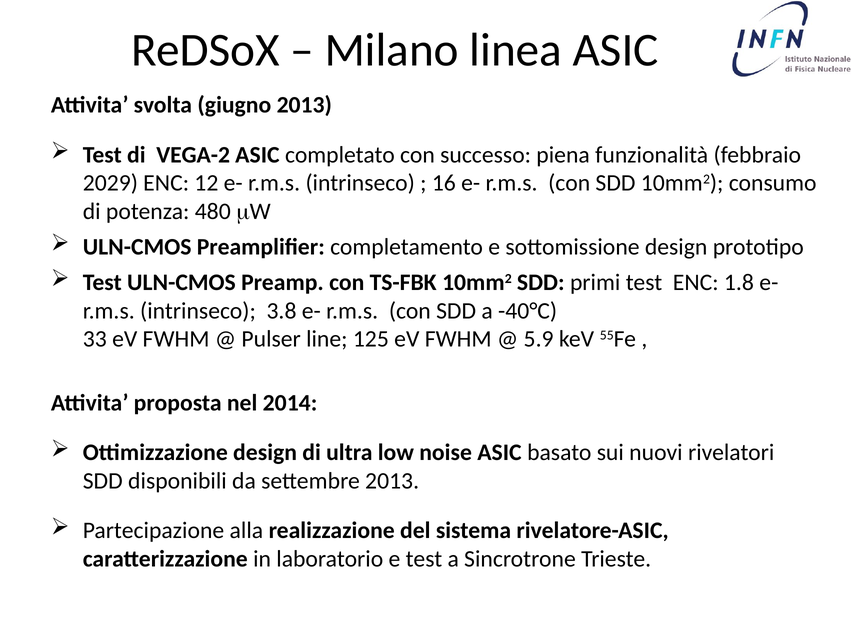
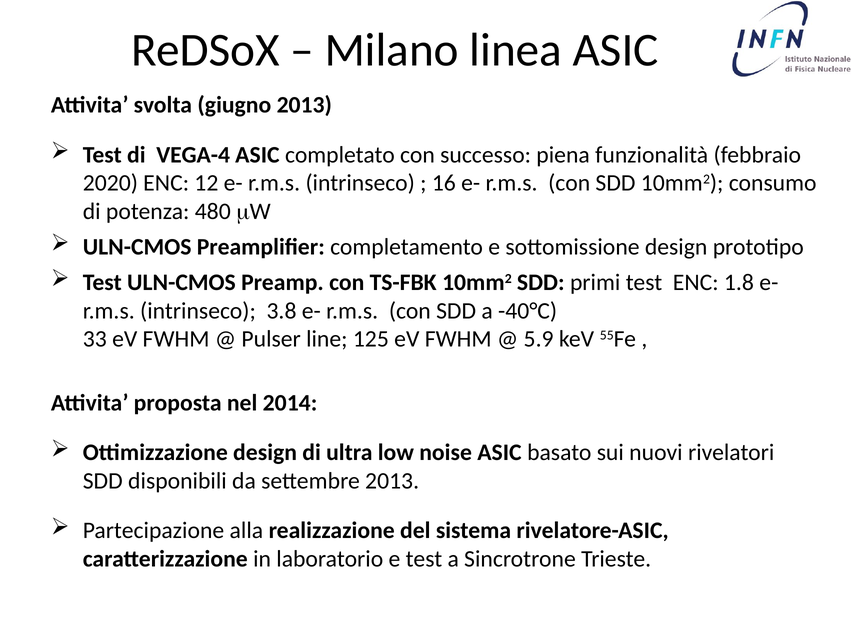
VEGA-2: VEGA-2 -> VEGA-4 (193, 155)
2029: 2029 -> 2020 (110, 183)
